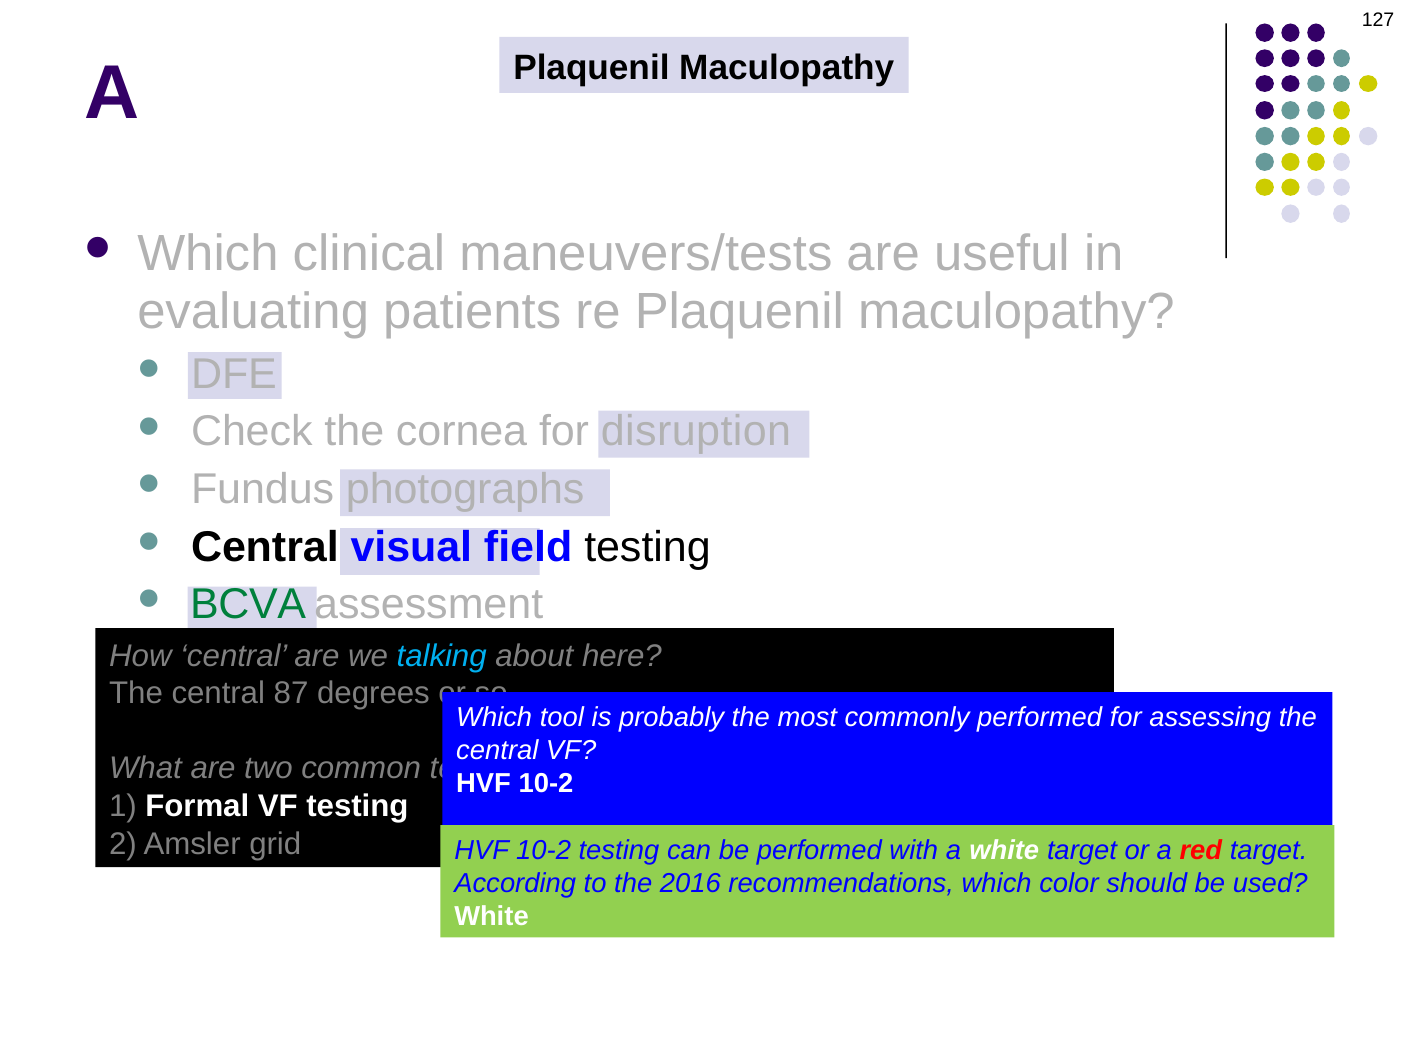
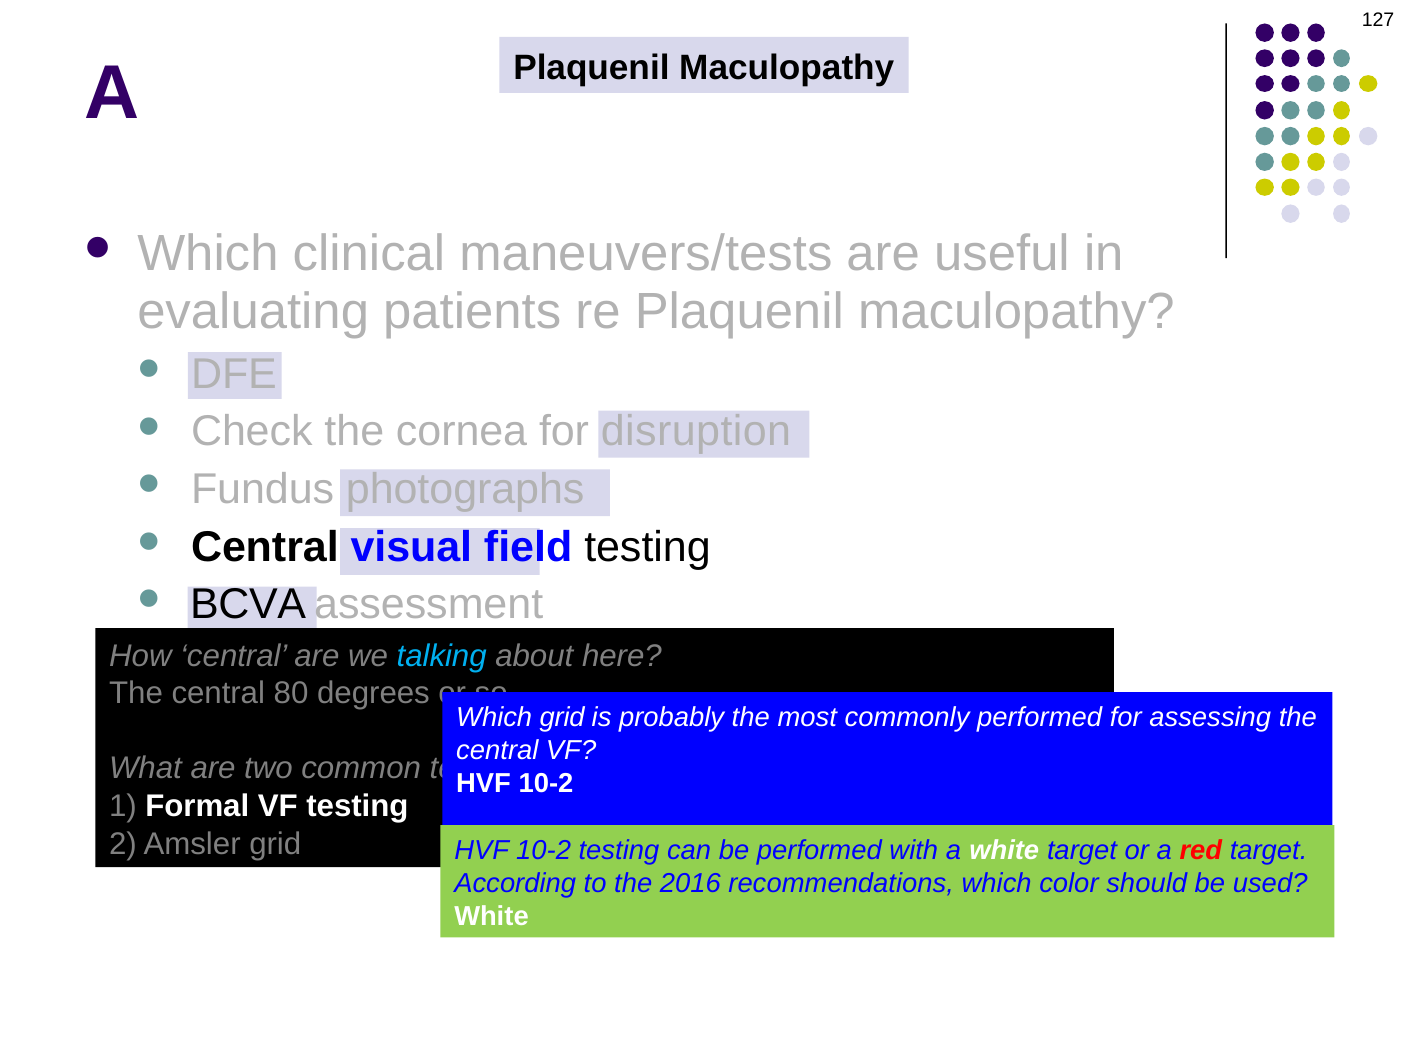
BCVA colour: green -> black (248, 604)
87: 87 -> 80 (291, 694)
Which tool: tool -> grid (562, 718)
